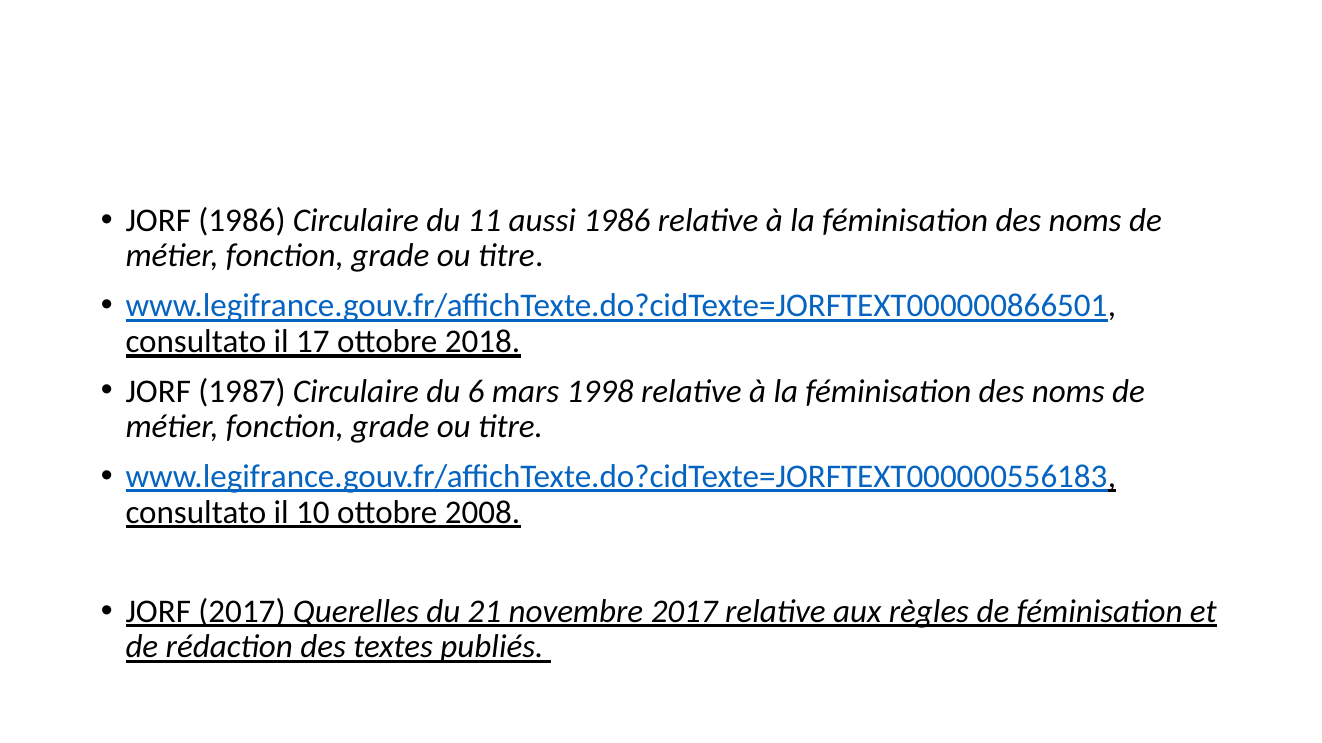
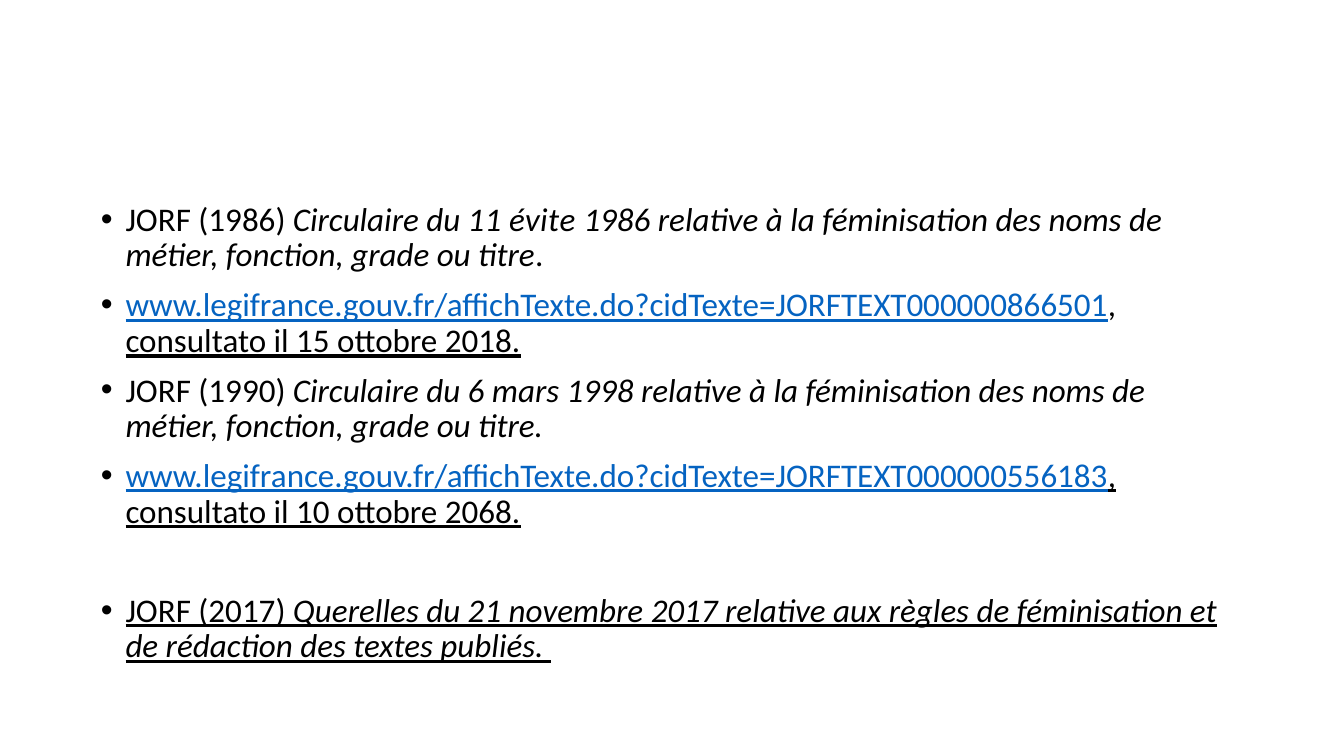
aussi: aussi -> évite (542, 221)
17: 17 -> 15 (313, 342)
1987: 1987 -> 1990 (242, 391)
2008: 2008 -> 2068 (483, 513)
